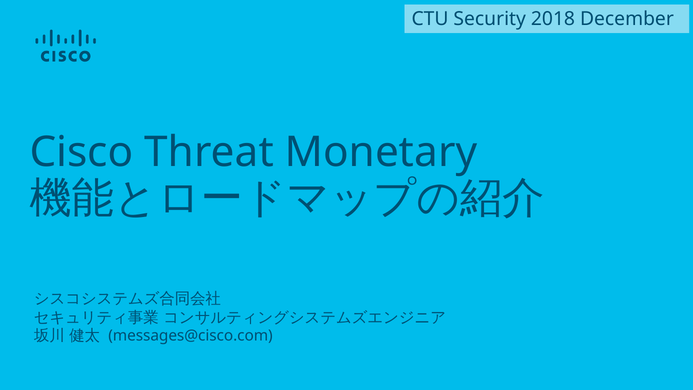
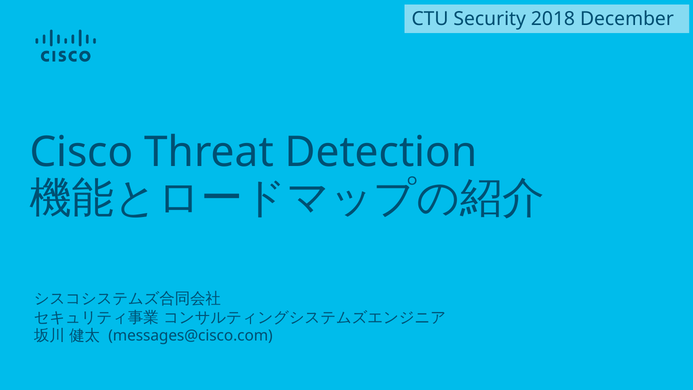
Monetary: Monetary -> Detection (381, 152)
